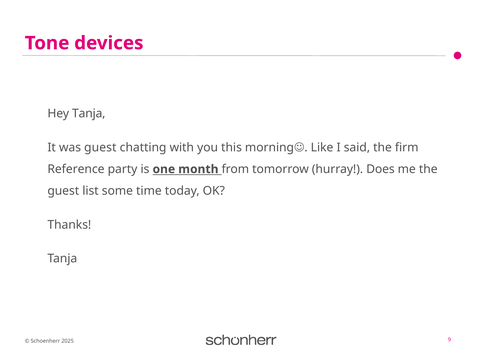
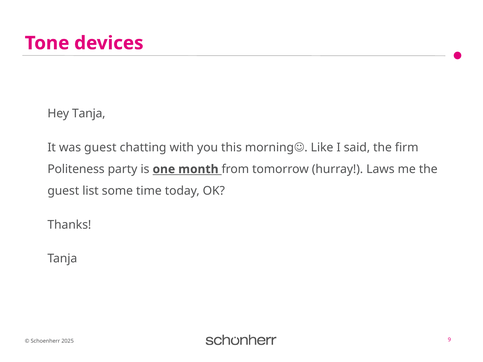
Reference: Reference -> Politeness (76, 169)
Does: Does -> Laws (380, 169)
